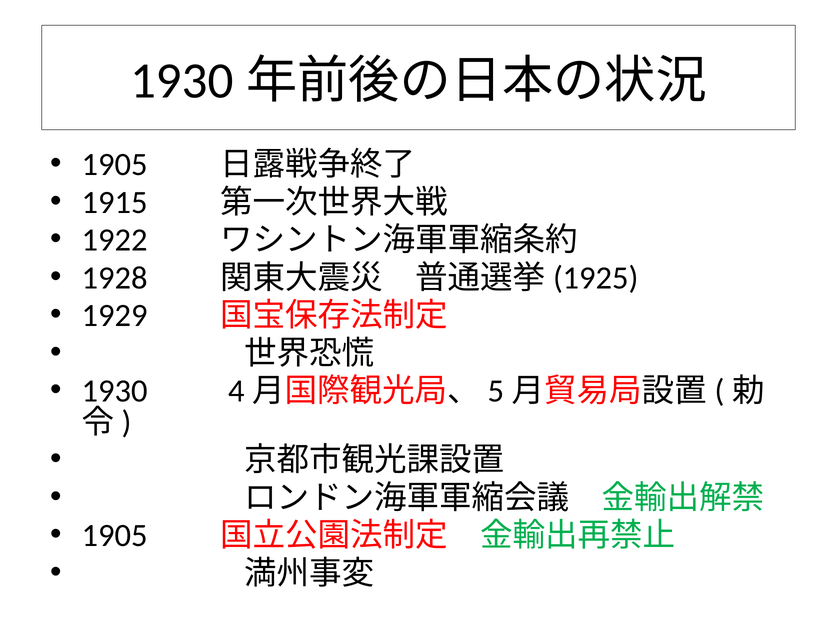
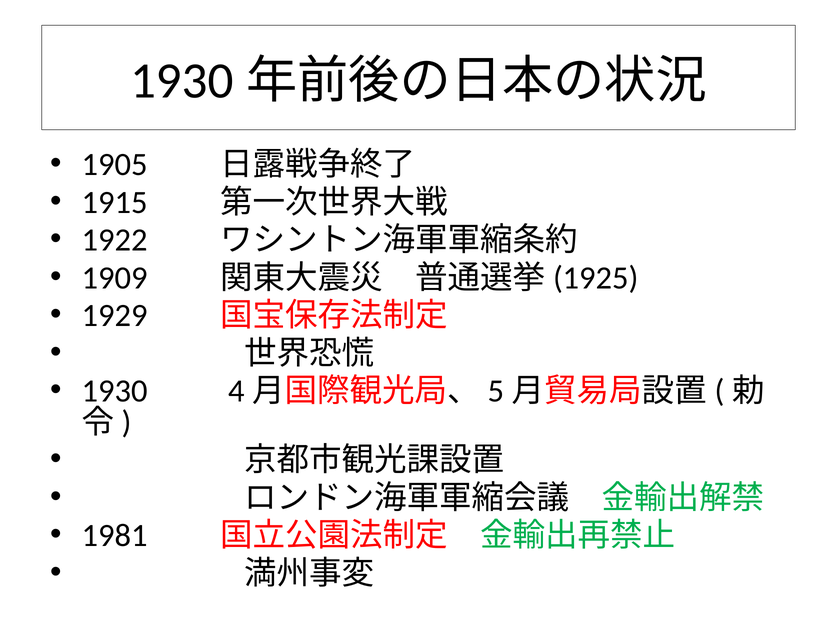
1928: 1928 -> 1909 (115, 278)
1905: 1905 -> 1981 (115, 536)
